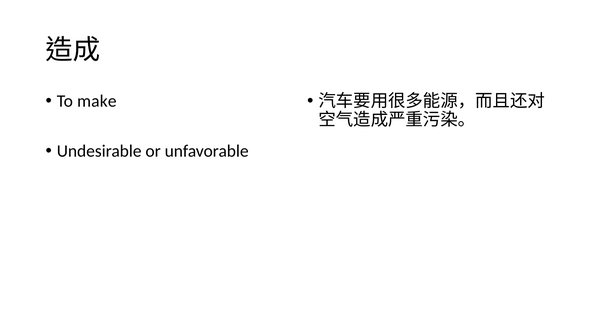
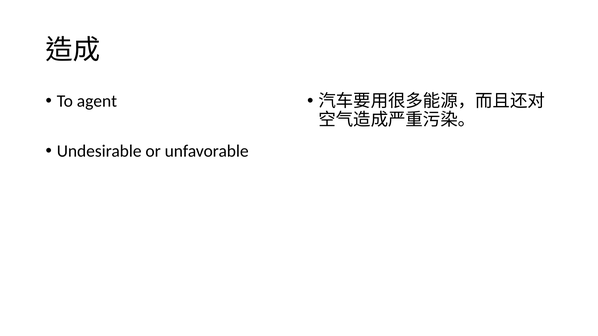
make: make -> agent (97, 101)
